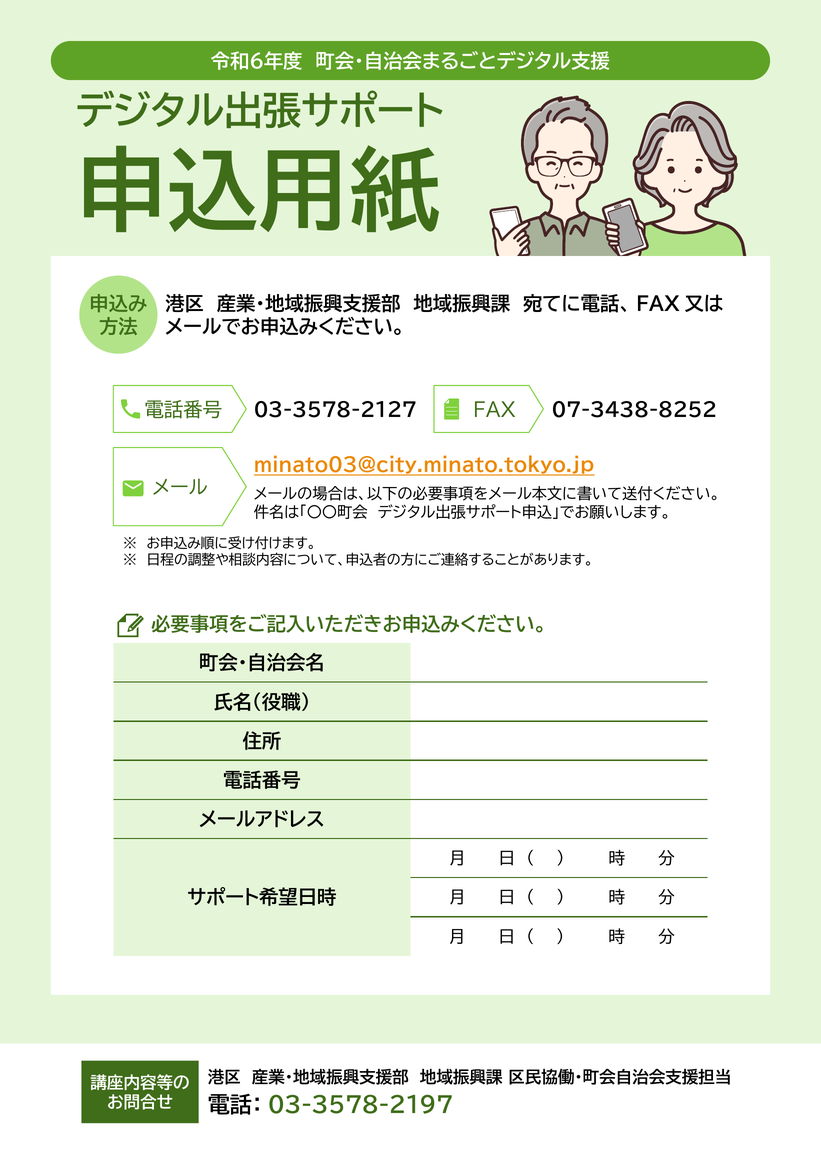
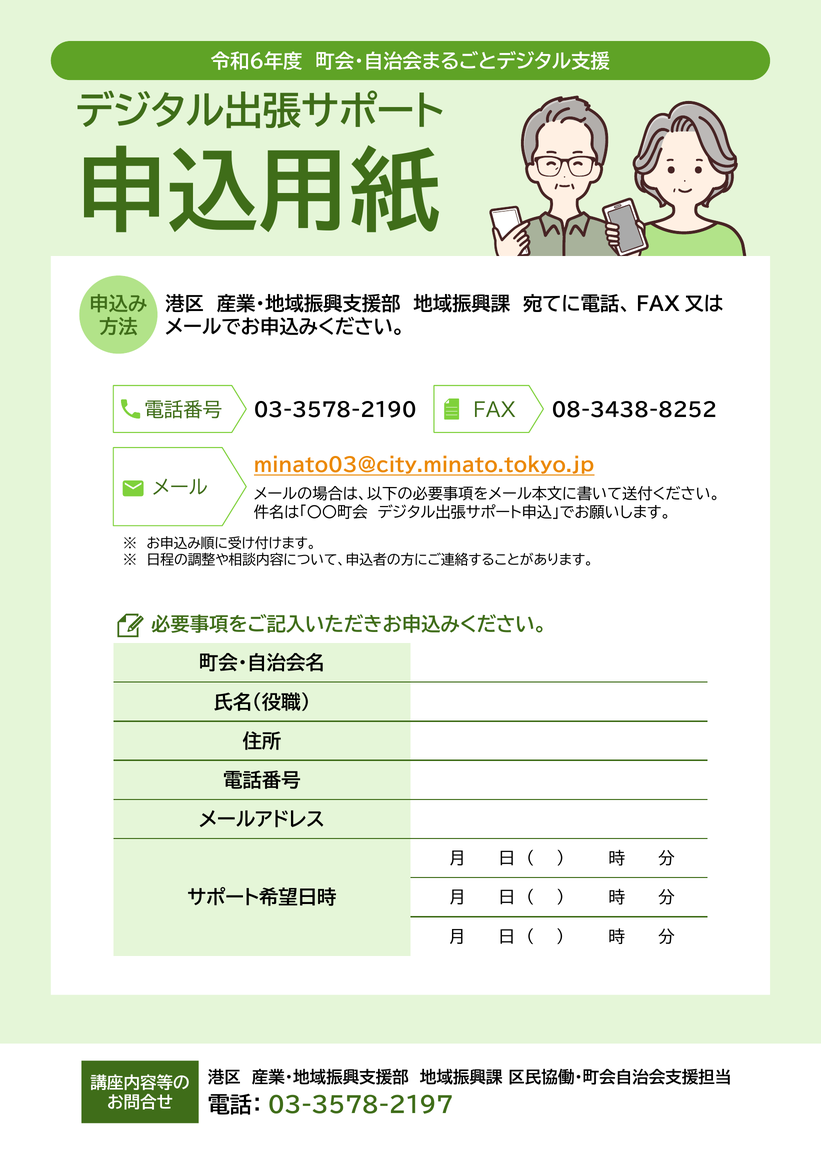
03-3578-2127: 03-3578-2127 -> 03-3578-2190 (335, 410)
07-3438-8252: 07-3438-8252 -> 08-3438-8252 (634, 410)
